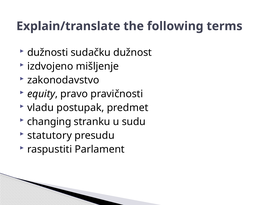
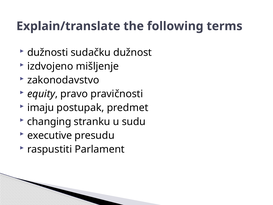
vladu: vladu -> imaju (41, 108)
statutory: statutory -> executive (50, 135)
